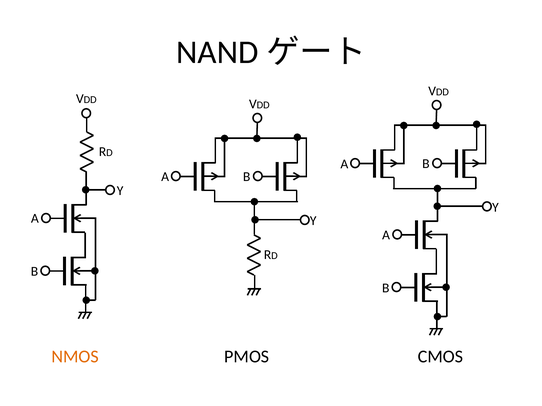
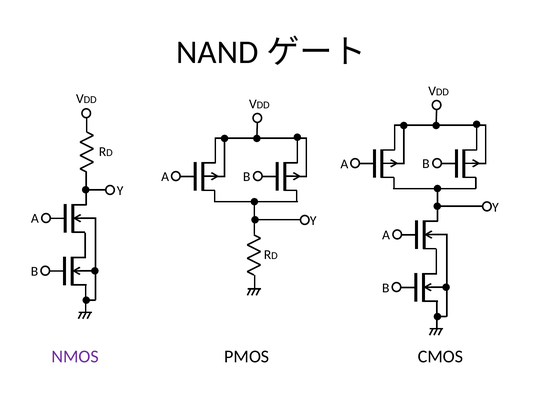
NMOS colour: orange -> purple (75, 357)
